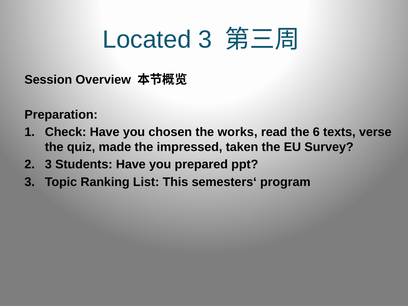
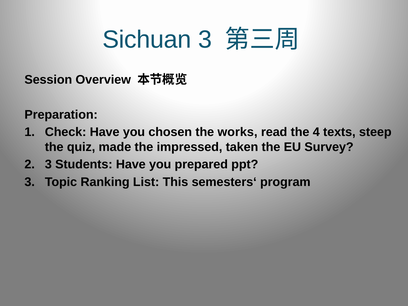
Located: Located -> Sichuan (147, 39)
6: 6 -> 4 (316, 132)
verse: verse -> steep (375, 132)
